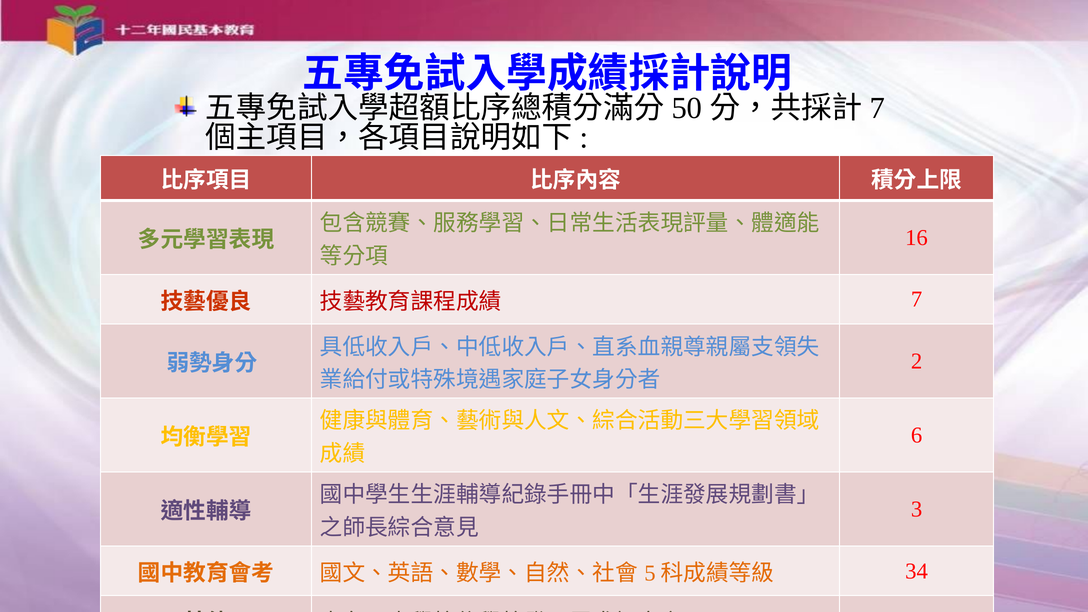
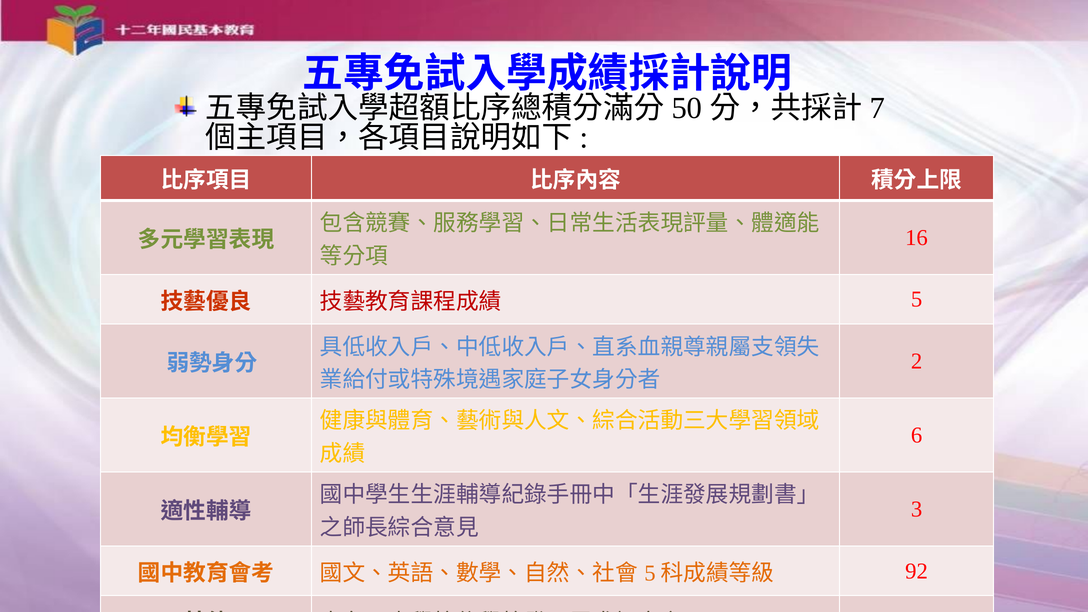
7: 7 -> 5 (917, 299)
34: 34 -> 92 (917, 571)
